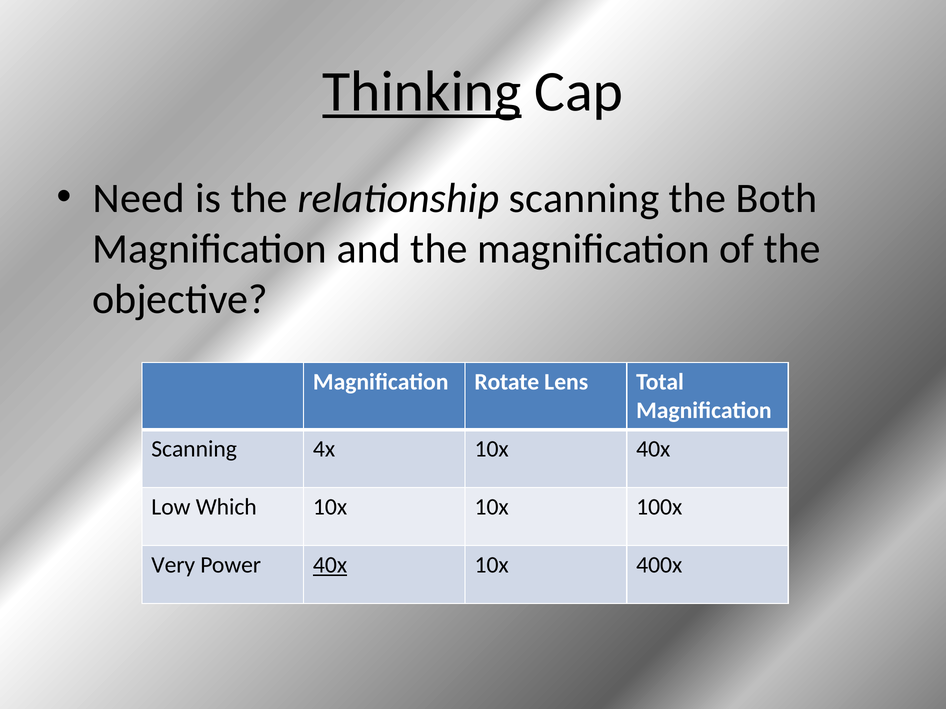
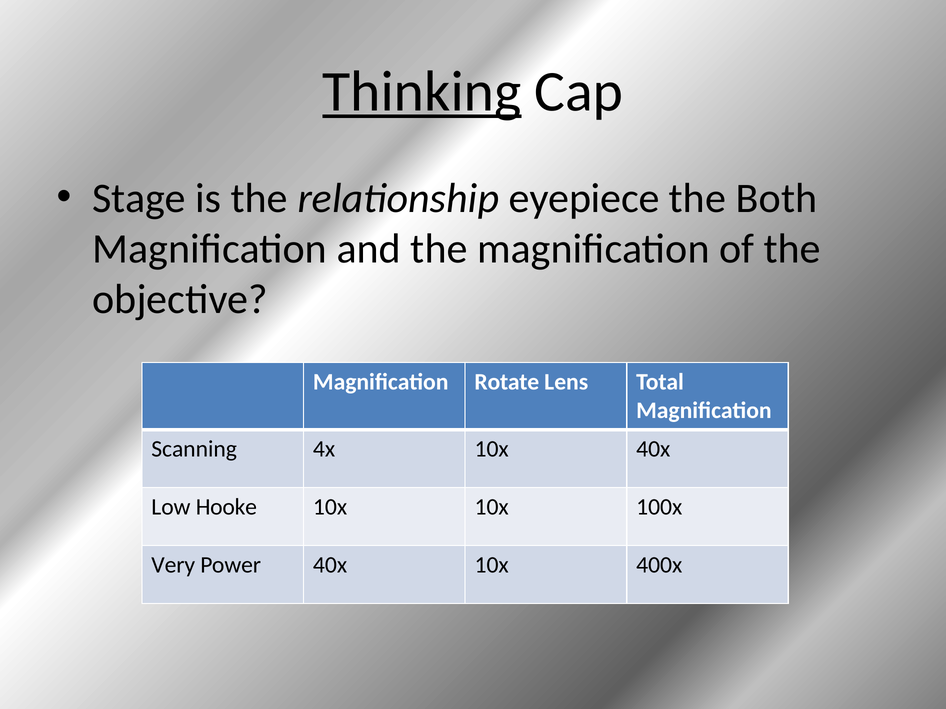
Need: Need -> Stage (139, 198)
relationship scanning: scanning -> eyepiece (584, 198)
Which: Which -> Hooke (226, 507)
40x underline: present -> none (330, 565)
